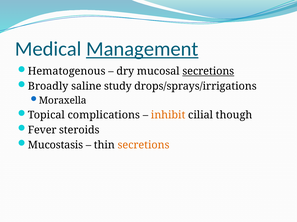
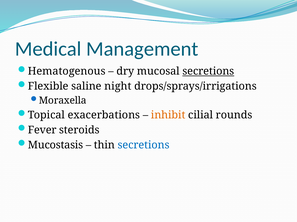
Management underline: present -> none (142, 49)
Broadly: Broadly -> Flexible (48, 87)
study: study -> night (118, 87)
complications: complications -> exacerbations (104, 115)
though: though -> rounds (234, 115)
secretions colour: orange -> blue (144, 145)
